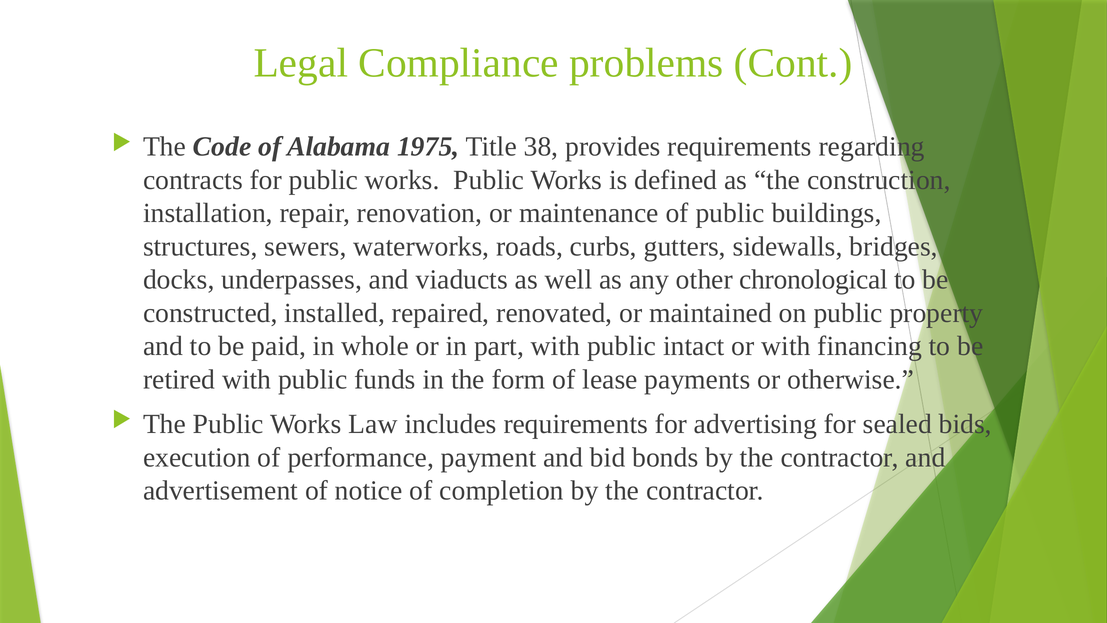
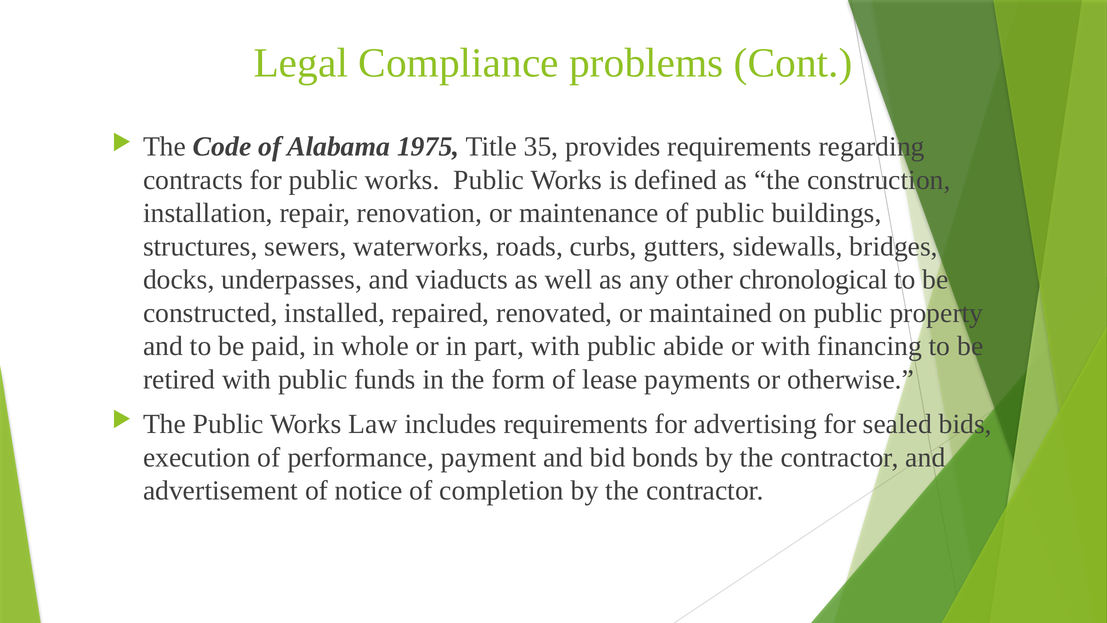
38: 38 -> 35 (541, 147)
intact: intact -> abide (694, 346)
